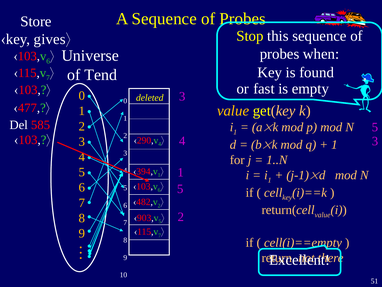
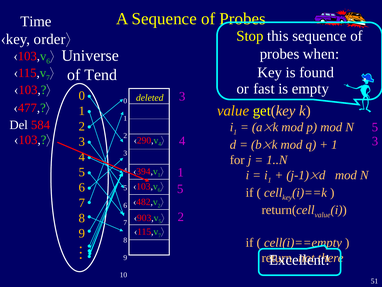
Store: Store -> Time (36, 21)
gives: gives -> order (50, 39)
585: 585 -> 584 (41, 125)
